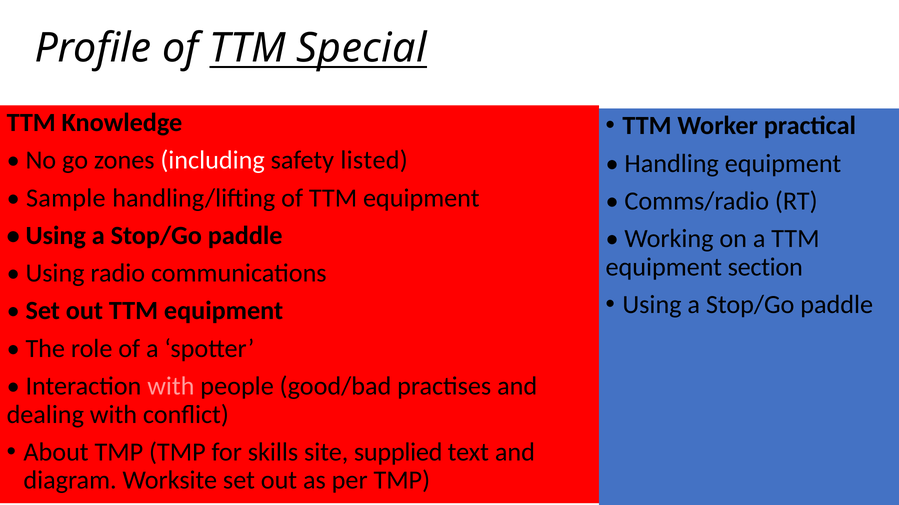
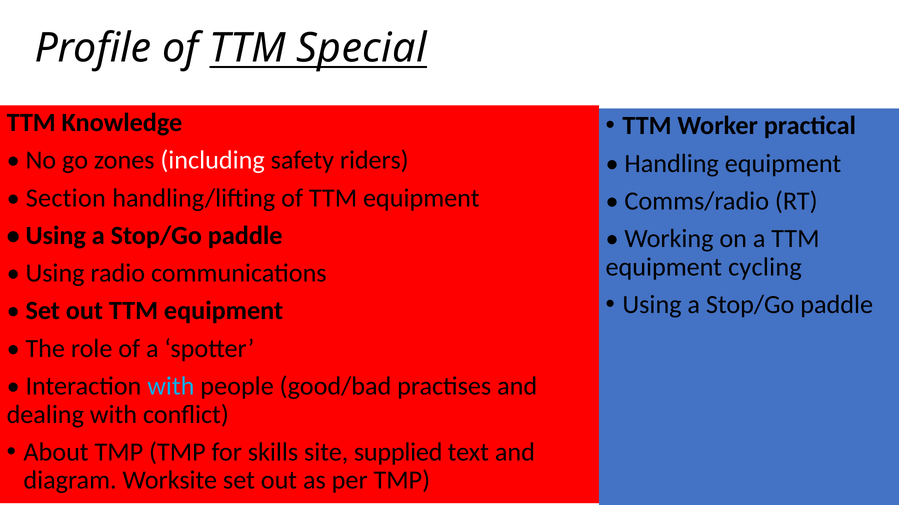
listed: listed -> riders (374, 160)
Sample: Sample -> Section (66, 198)
section: section -> cycling (765, 267)
with colour: pink -> light blue (171, 387)
